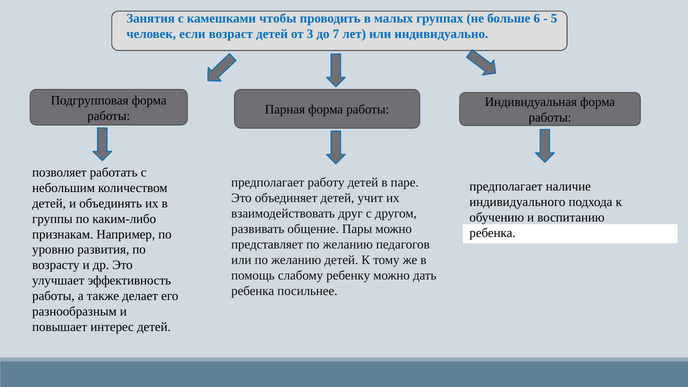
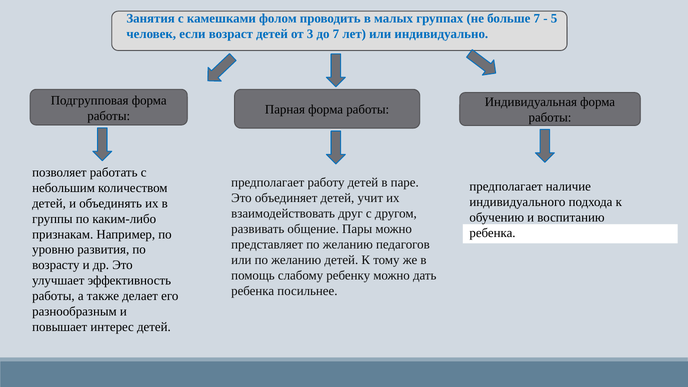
чтобы: чтобы -> фолом (278, 19)
больше 6: 6 -> 7 (537, 19)
